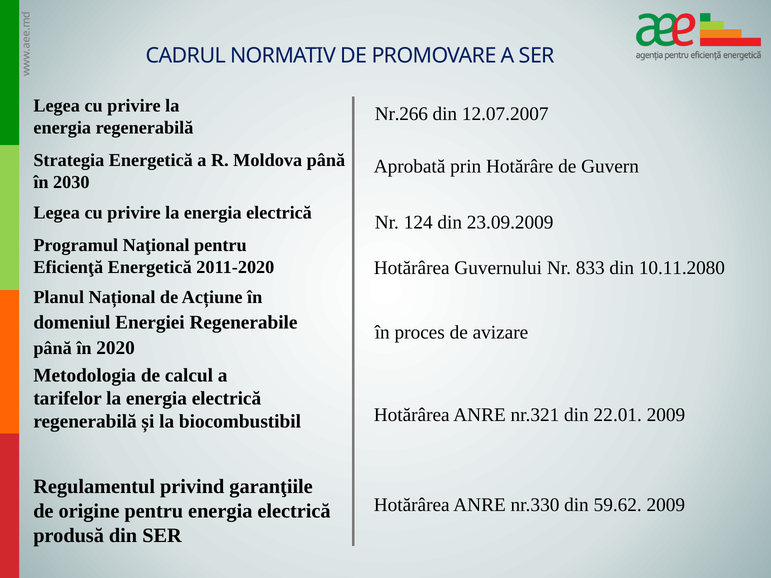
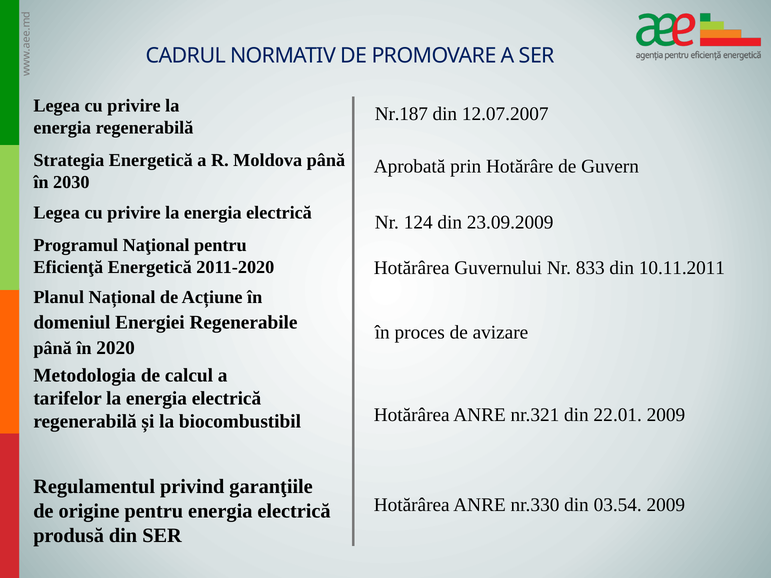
Nr.266: Nr.266 -> Nr.187 (401, 114)
10.11.2080: 10.11.2080 -> 10.11.2011 (682, 268)
59.62: 59.62 -> 03.54 (618, 505)
